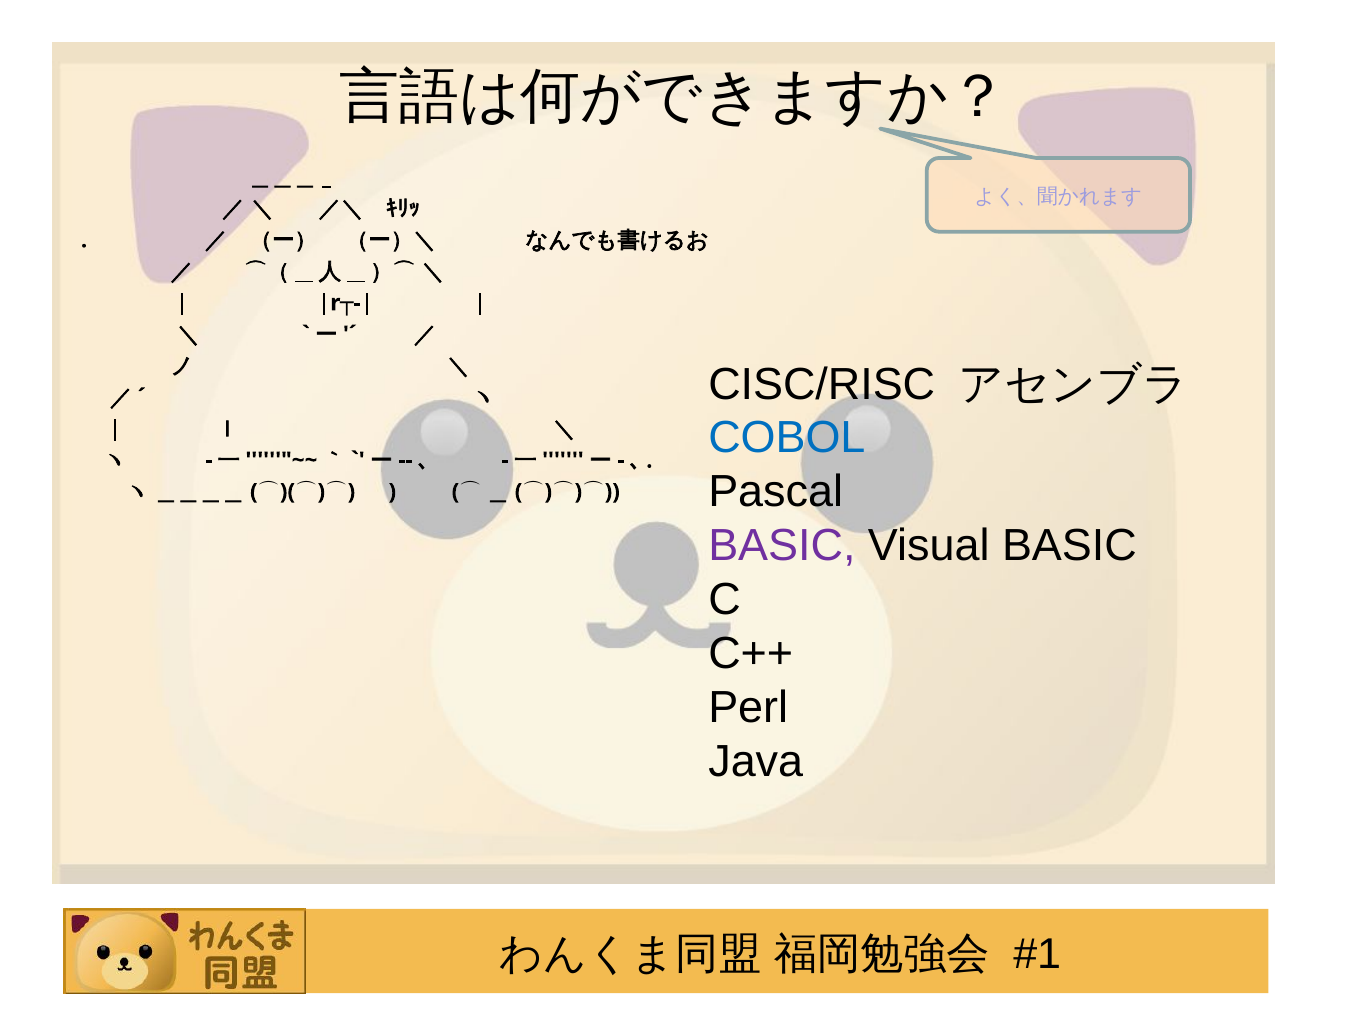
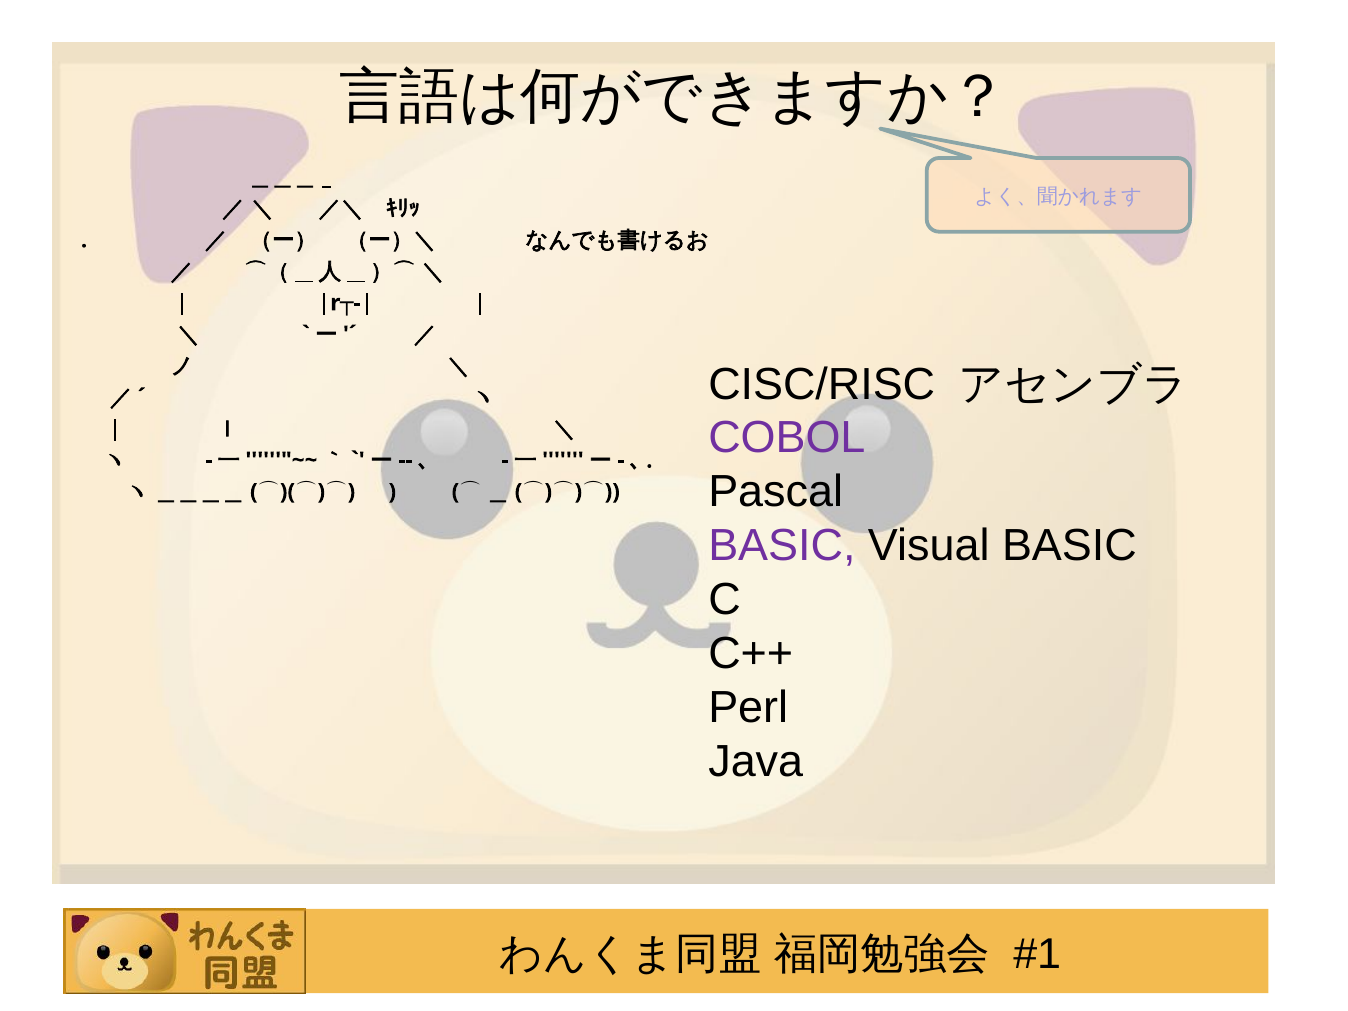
COBOL colour: blue -> purple (787, 438)
